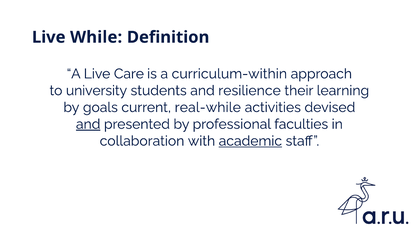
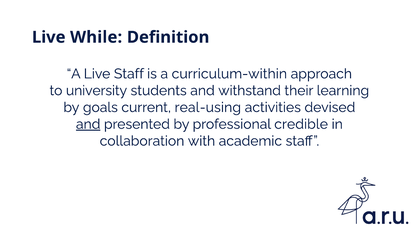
Live Care: Care -> Staff (129, 74)
resilience: resilience -> withstand (250, 90)
real-while: real-while -> real-using (208, 107)
faculties: faculties -> credible (301, 124)
academic underline: present -> none (250, 141)
